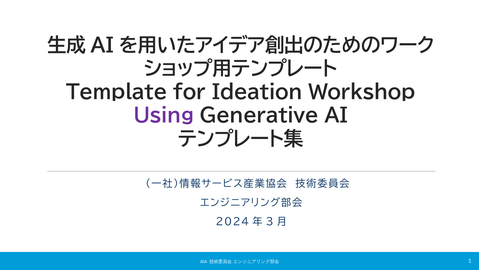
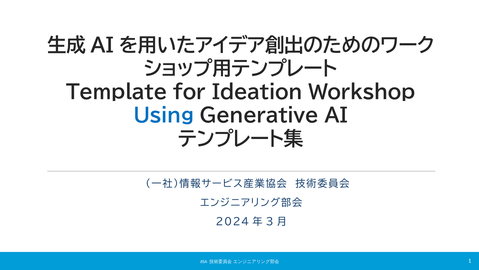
Using colour: purple -> blue (164, 116)
